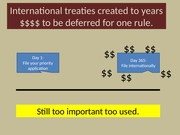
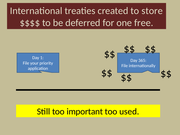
years: years -> store (152, 11)
rule: rule -> free (144, 23)
